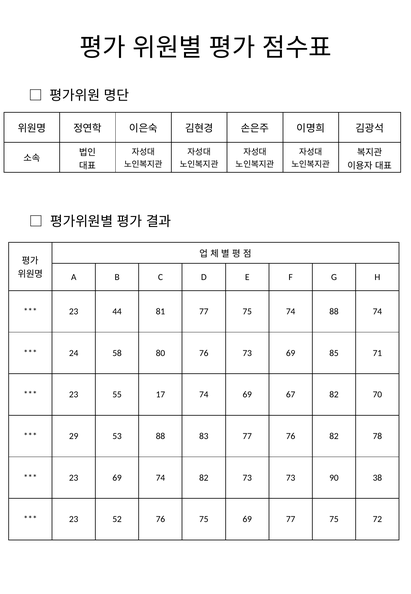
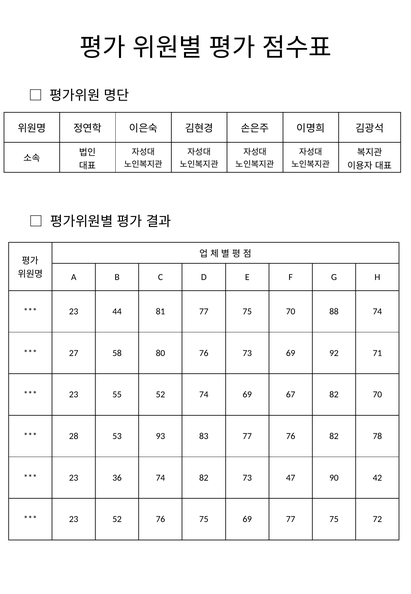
75 74: 74 -> 70 (291, 311)
24: 24 -> 27 (74, 353)
85: 85 -> 92 (334, 353)
55 17: 17 -> 52 (160, 394)
29: 29 -> 28 (74, 436)
53 88: 88 -> 93 (160, 436)
23 69: 69 -> 36 (117, 477)
73 73: 73 -> 47 (291, 477)
38: 38 -> 42 (377, 477)
